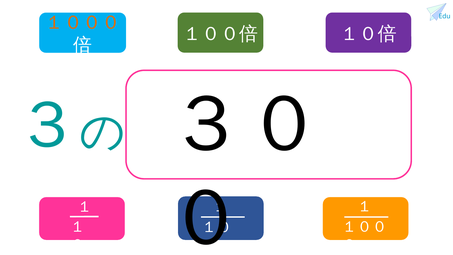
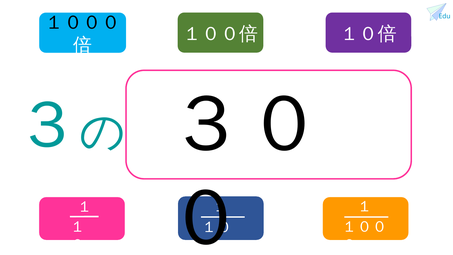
１０００ colour: orange -> black (83, 23)
